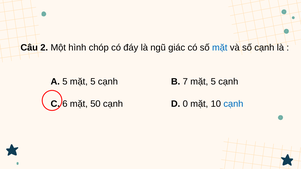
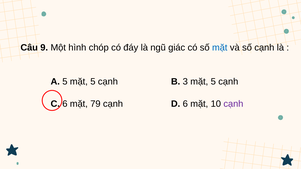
2: 2 -> 9 (44, 48)
7: 7 -> 3 (185, 82)
50: 50 -> 79 (95, 104)
D 0: 0 -> 6 (185, 104)
cạnh colour: blue -> purple (233, 104)
